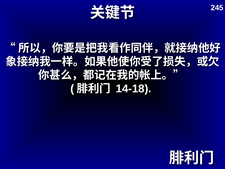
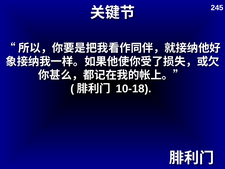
14-18: 14-18 -> 10-18 (134, 89)
